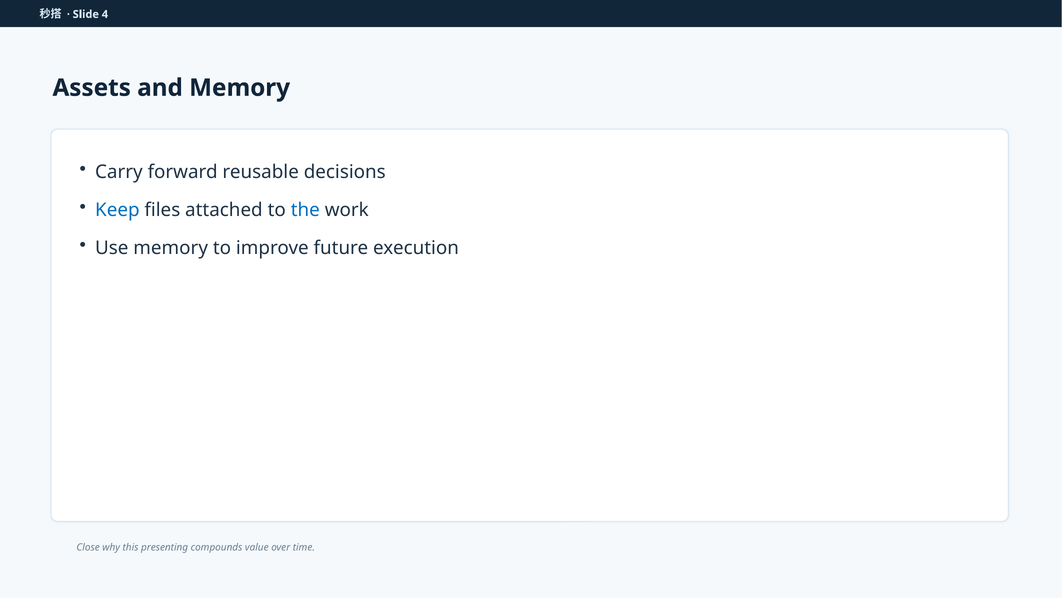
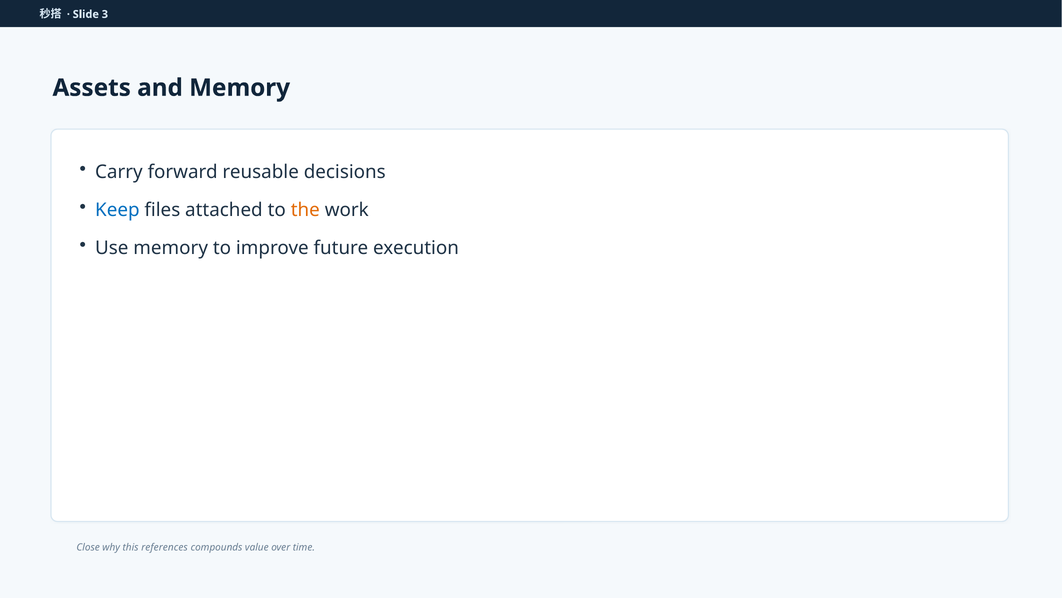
4: 4 -> 3 (105, 14)
the colour: blue -> orange (305, 210)
presenting: presenting -> references (165, 547)
